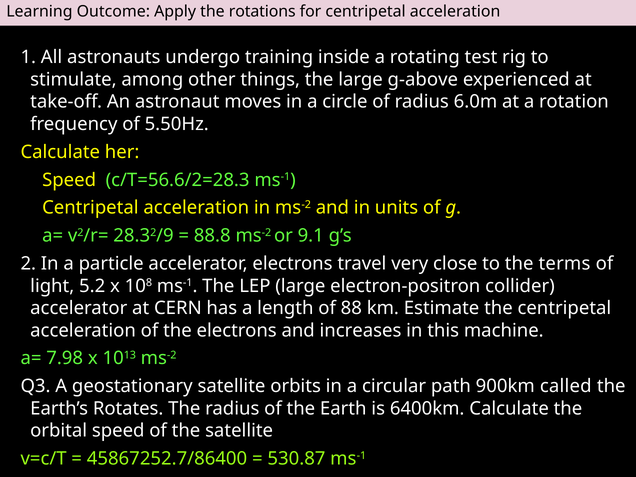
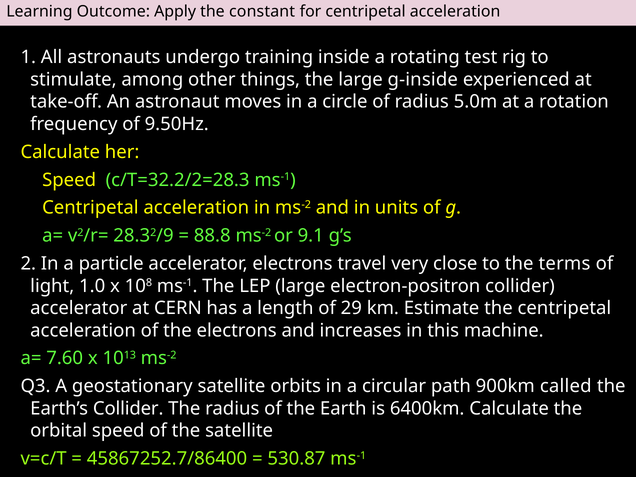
rotations: rotations -> constant (262, 12)
g-above: g-above -> g-inside (423, 80)
6.0m: 6.0m -> 5.0m (475, 102)
5.50Hz: 5.50Hz -> 9.50Hz (177, 124)
c/T=56.6/2=28.3: c/T=56.6/2=28.3 -> c/T=32.2/2=28.3 (178, 180)
5.2: 5.2 -> 1.0 (92, 286)
88: 88 -> 29 (351, 308)
7.98: 7.98 -> 7.60 (65, 358)
Earth’s Rotates: Rotates -> Collider (128, 409)
